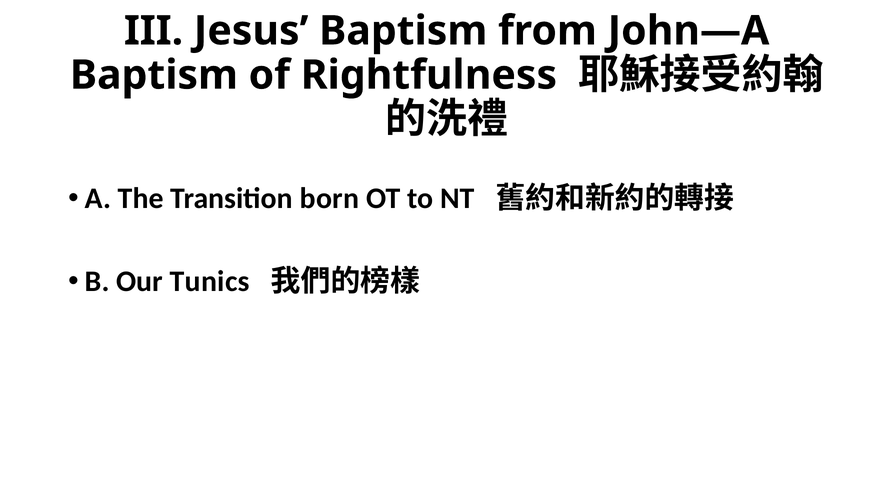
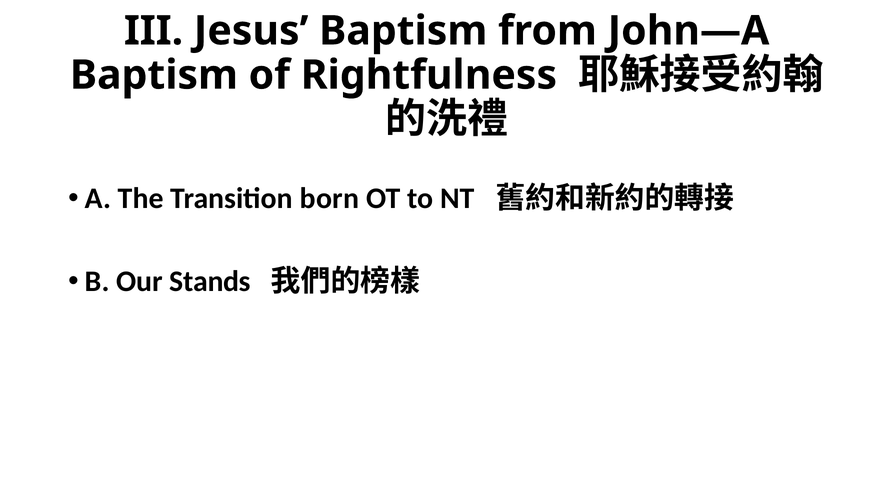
Tunics: Tunics -> Stands (210, 281)
